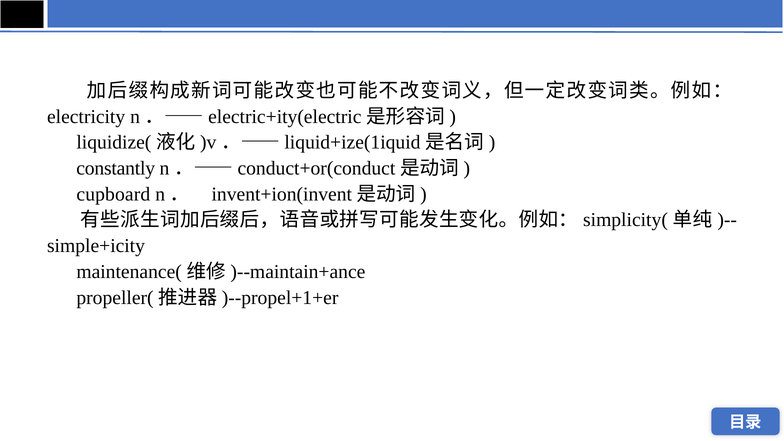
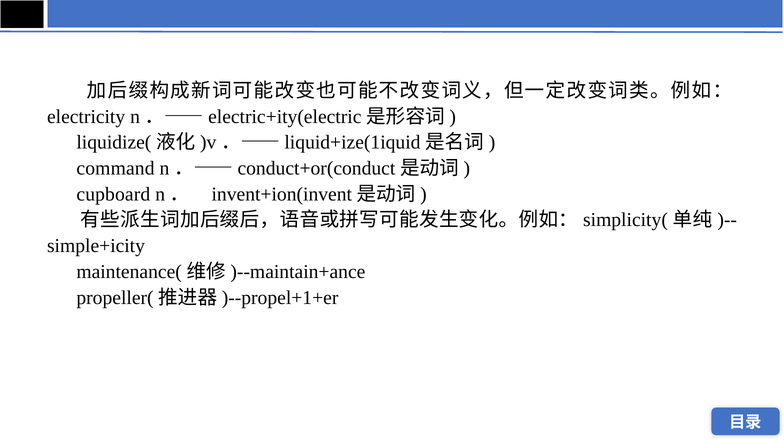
constantly: constantly -> command (116, 168)
